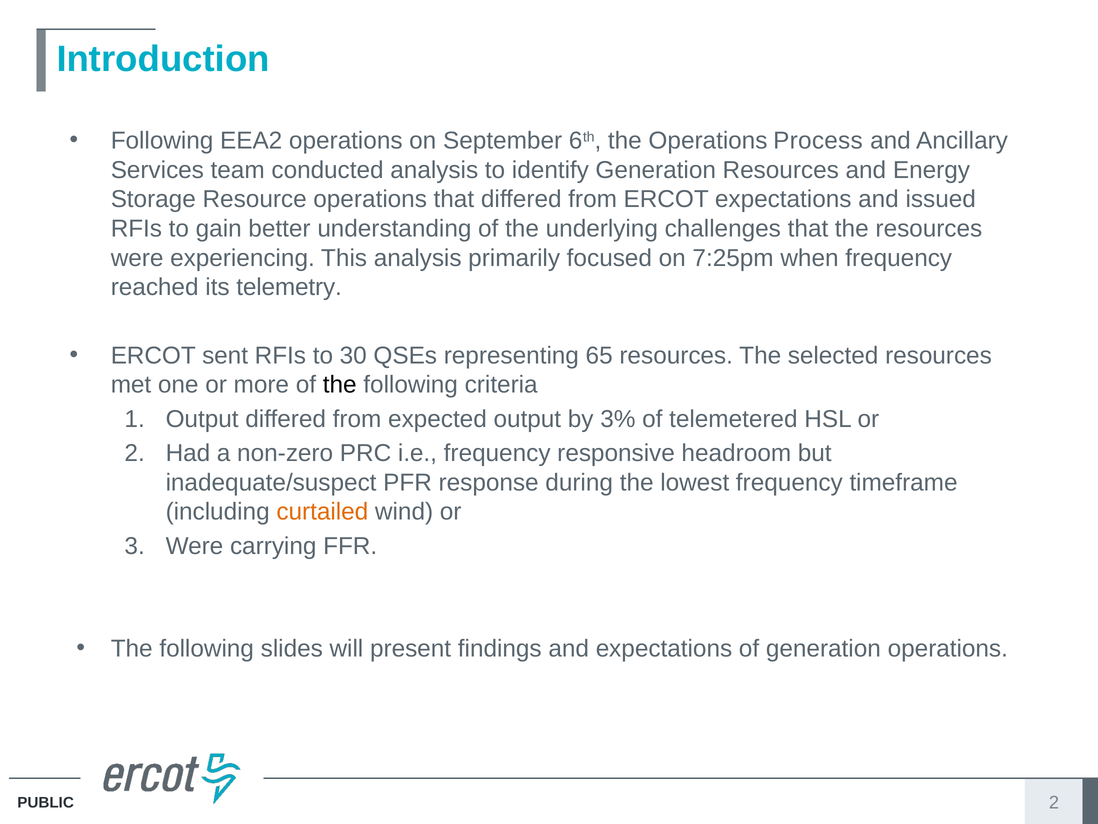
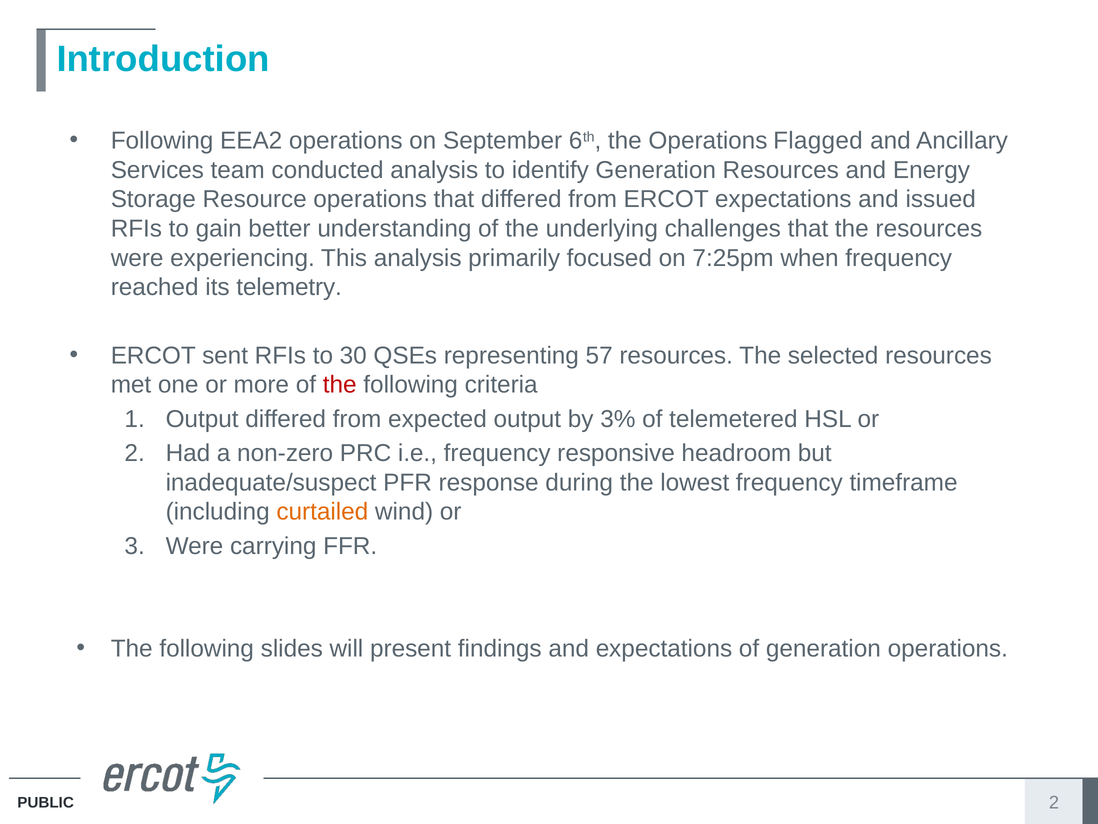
Process: Process -> Flagged (818, 141)
65: 65 -> 57 (599, 355)
the colour: black -> red (340, 385)
